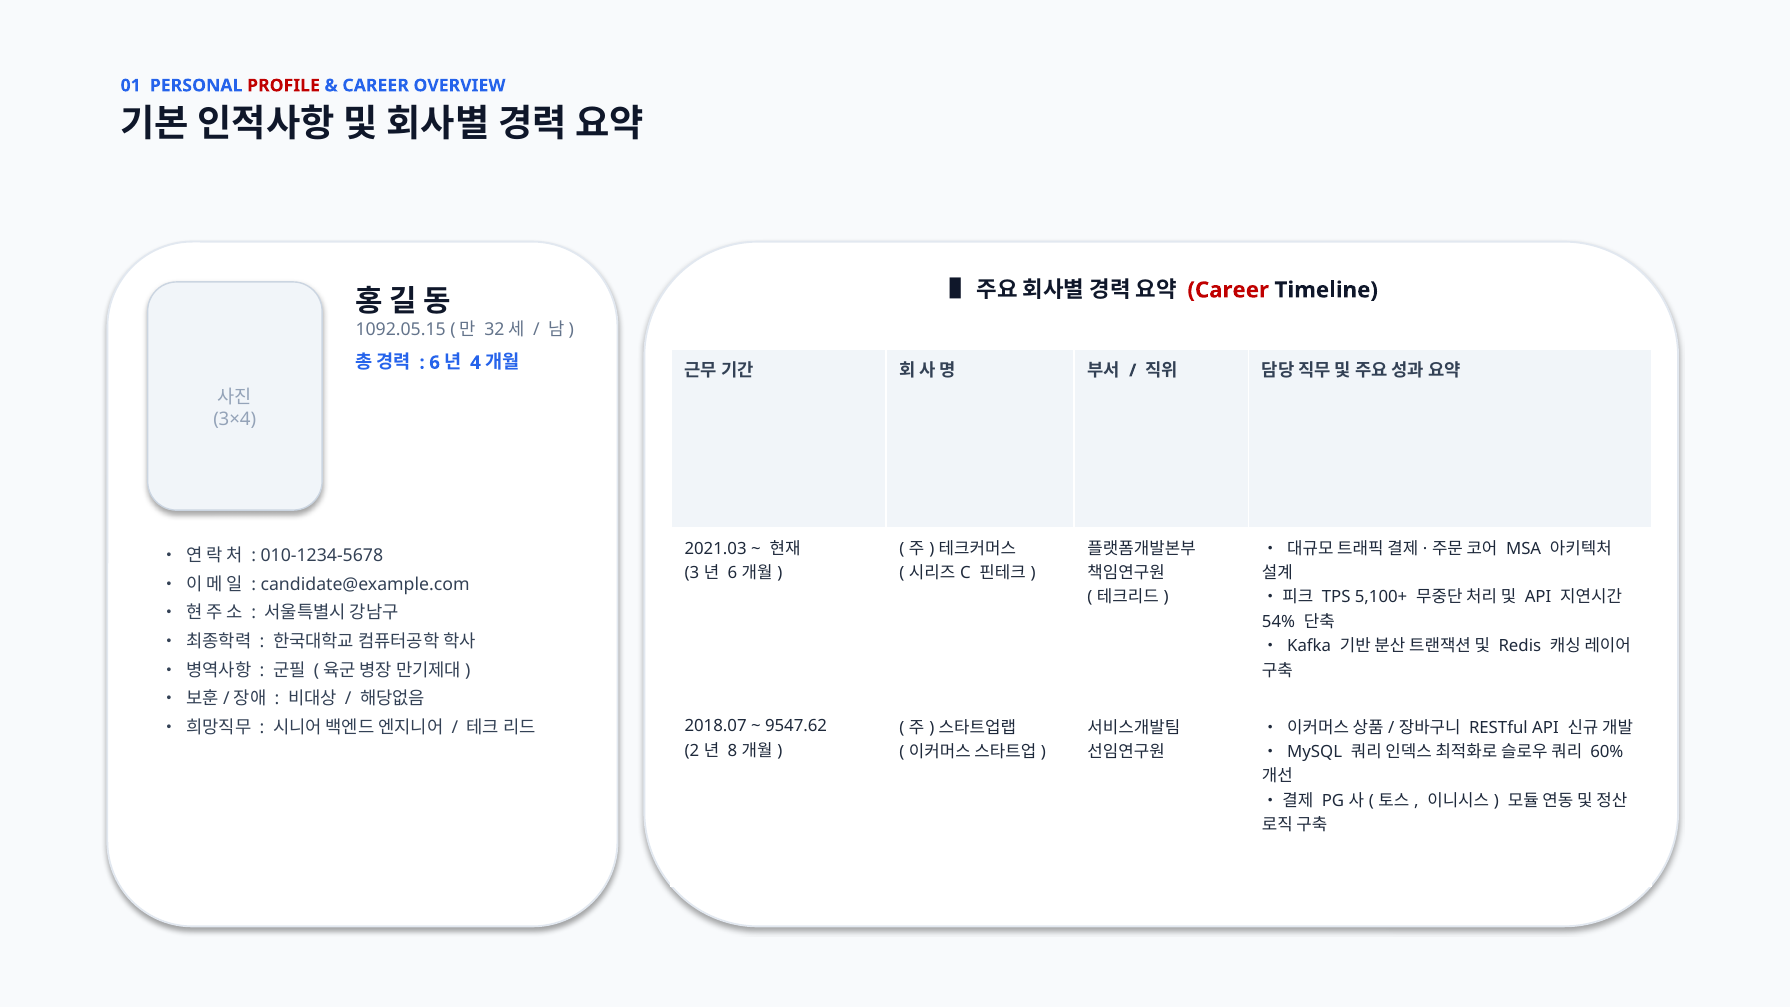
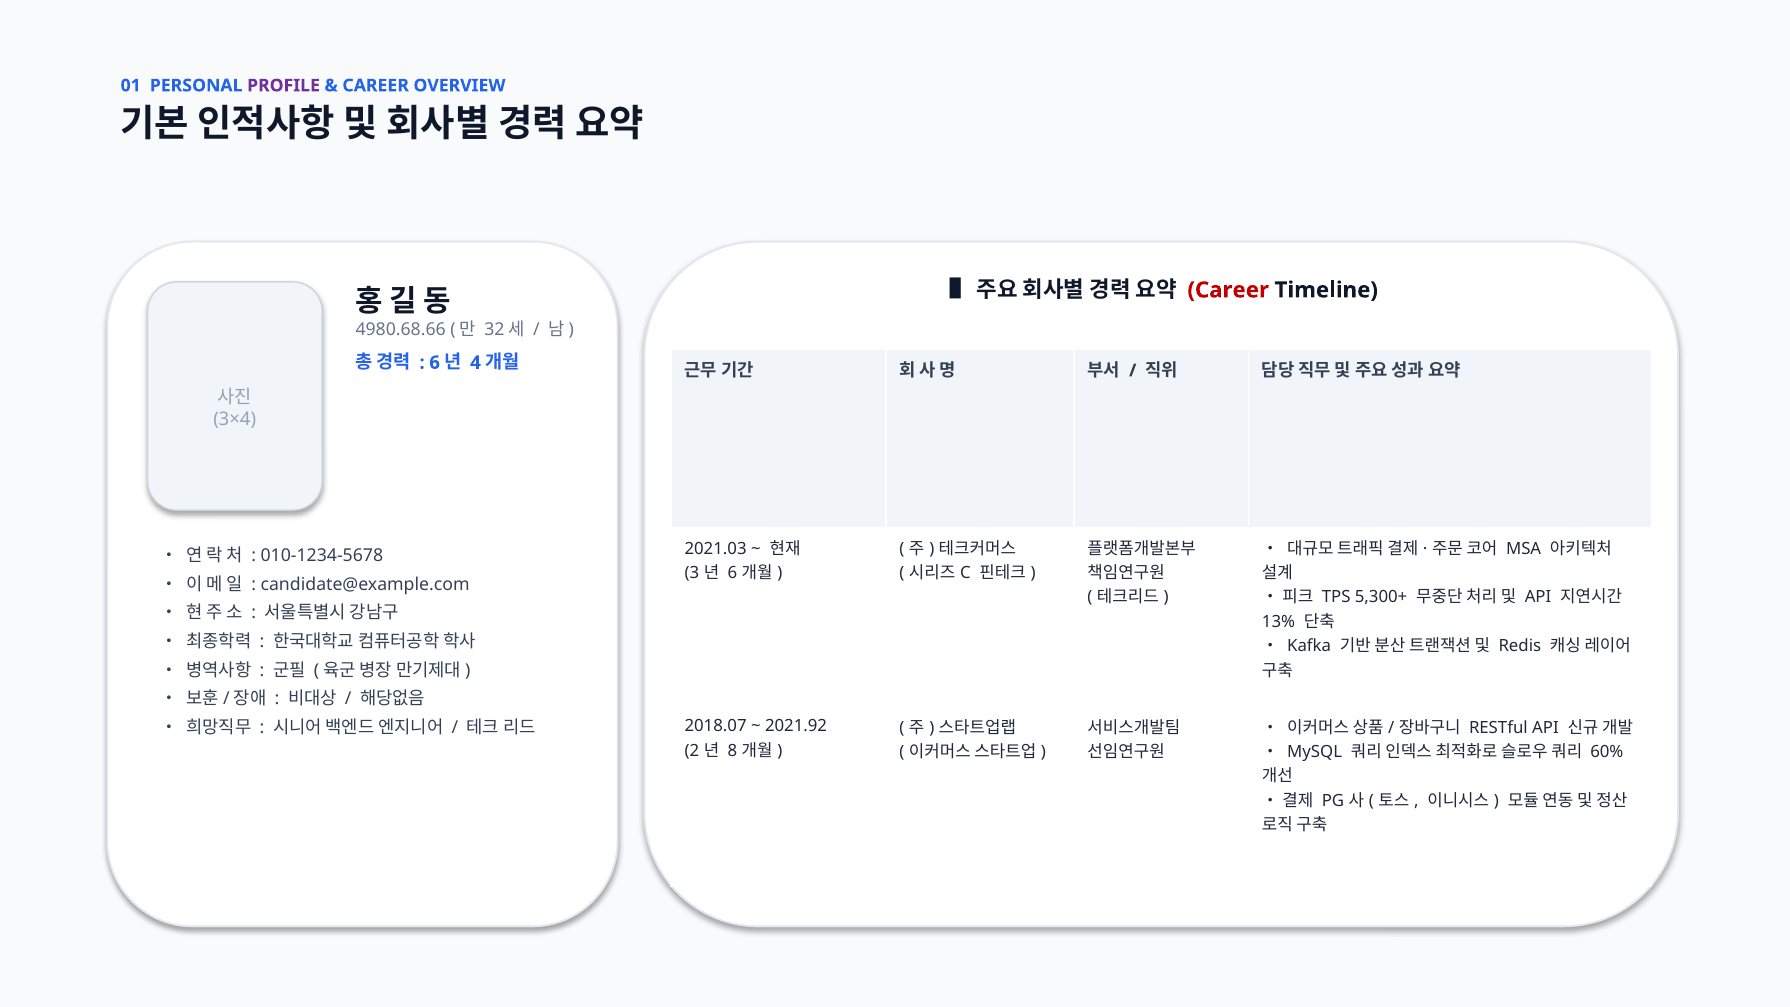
PROFILE colour: red -> purple (284, 86)
1092.05.15: 1092.05.15 -> 4980.68.66 (401, 329)
5,100+: 5,100+ -> 5,300+ (1381, 597)
54%: 54% -> 13% (1279, 622)
9547.62: 9547.62 -> 2021.92 (796, 726)
